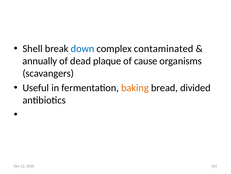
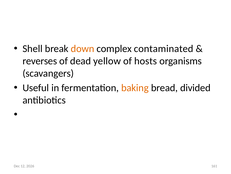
down colour: blue -> orange (83, 48)
annually: annually -> reverses (40, 61)
plaque: plaque -> yellow (107, 61)
cause: cause -> hosts (146, 61)
